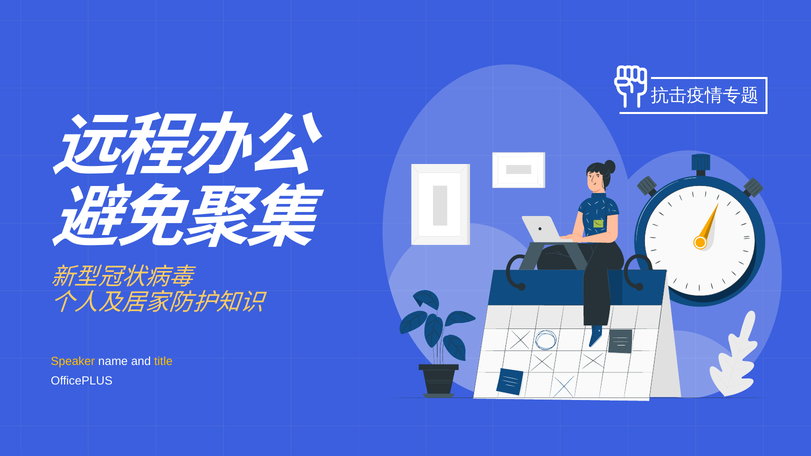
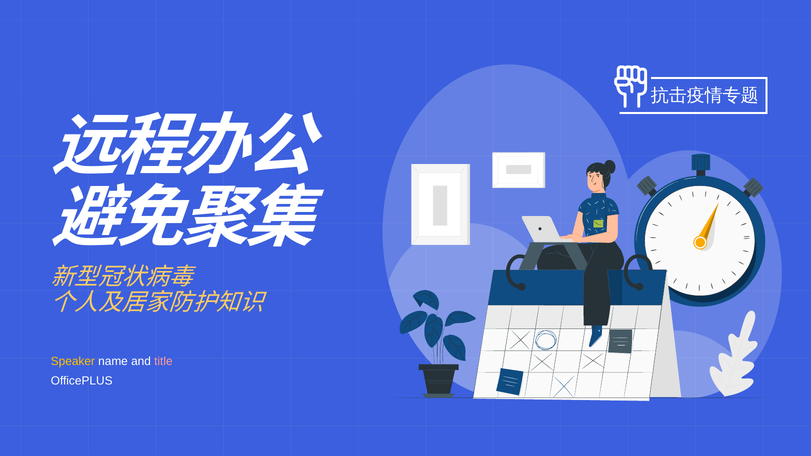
title colour: yellow -> pink (163, 361)
